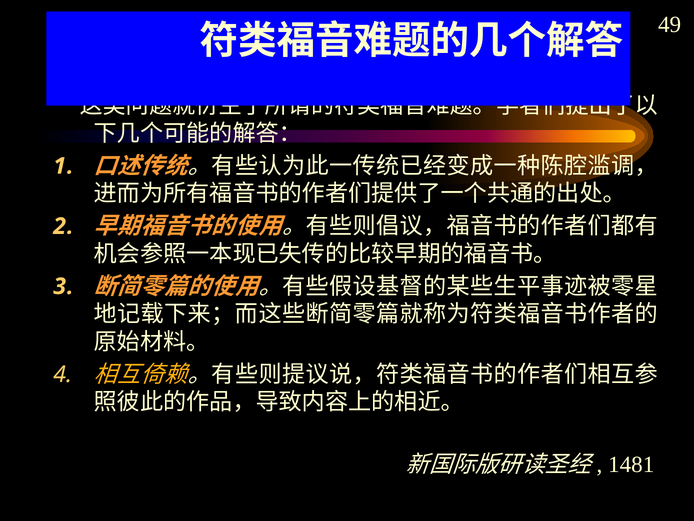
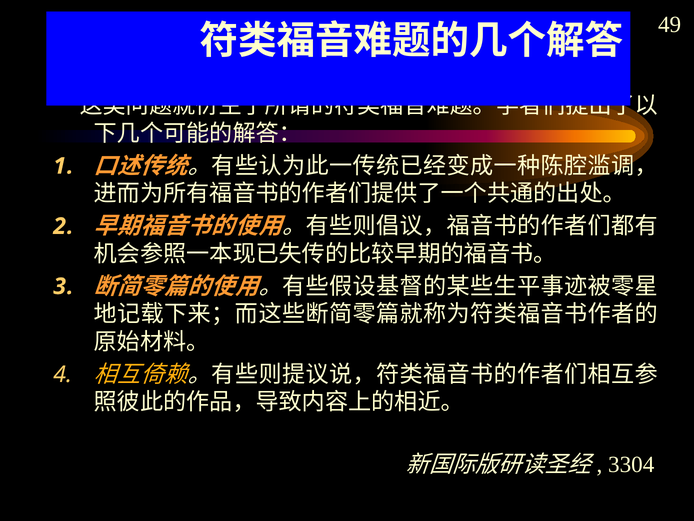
1481: 1481 -> 3304 (631, 464)
